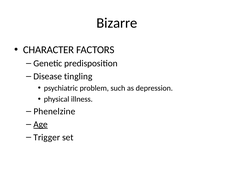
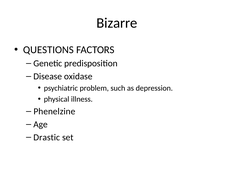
CHARACTER: CHARACTER -> QUESTIONS (48, 50)
tingling: tingling -> oxidase (78, 76)
Age underline: present -> none (41, 124)
Trigger: Trigger -> Drastic (47, 137)
